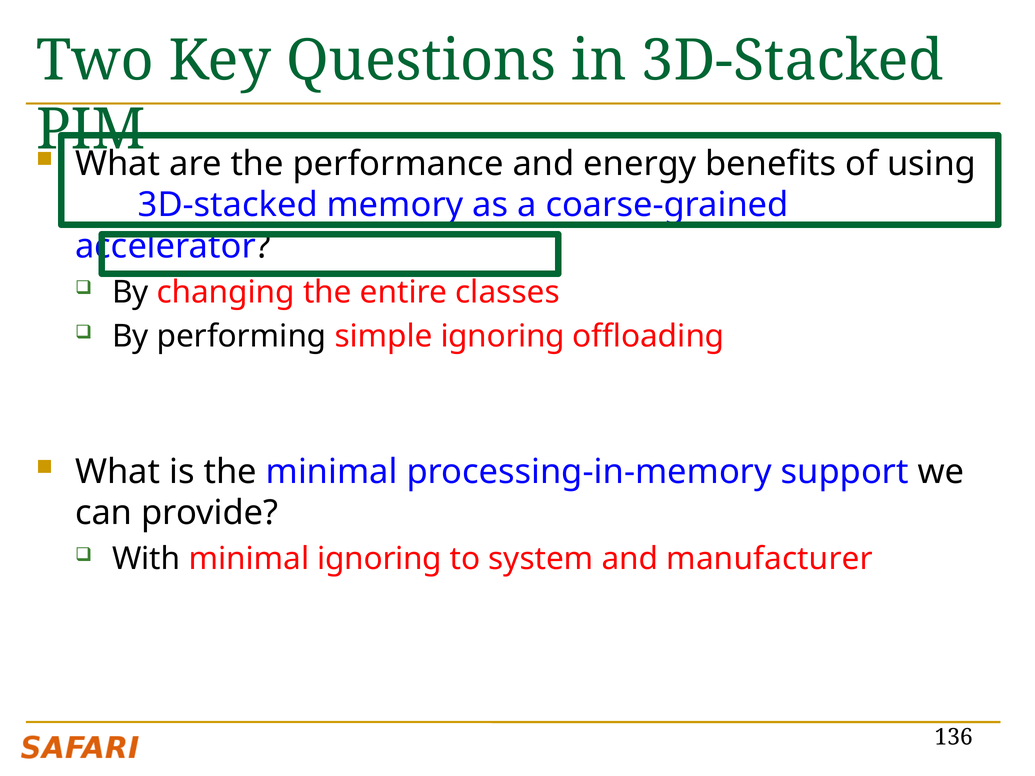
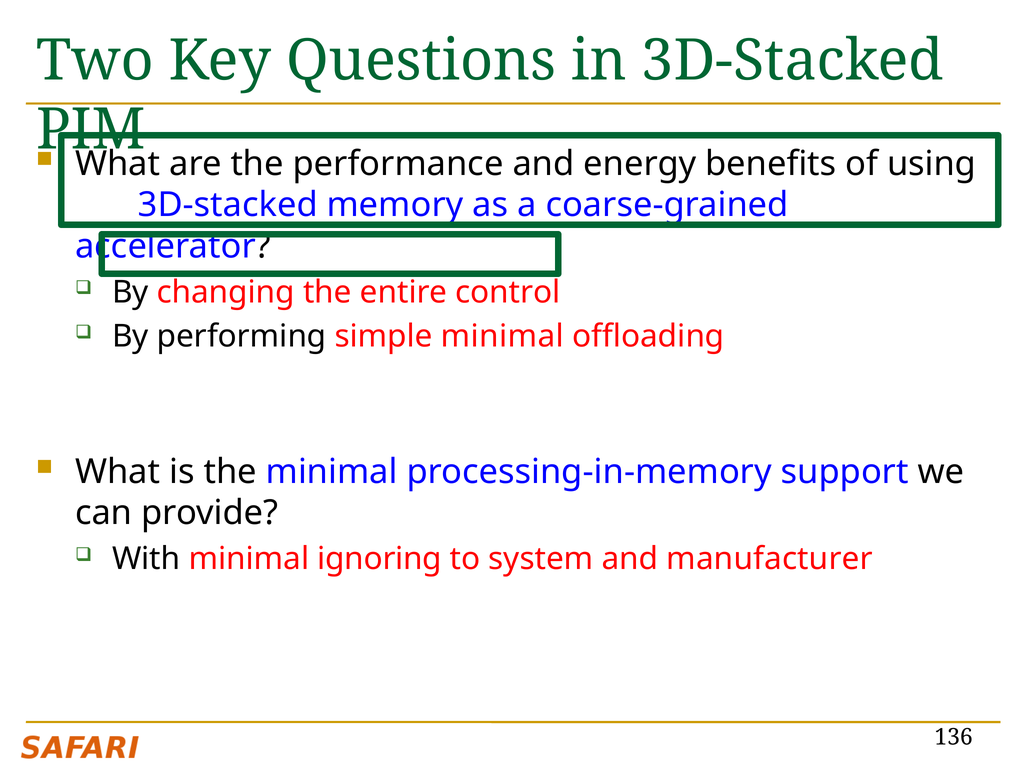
classes: classes -> control (508, 292)
simple ignoring: ignoring -> minimal (502, 337)
